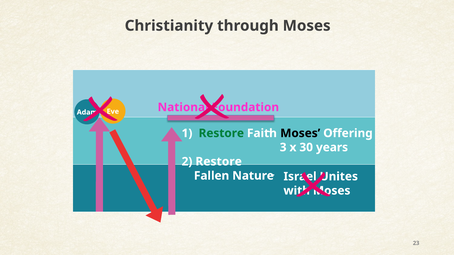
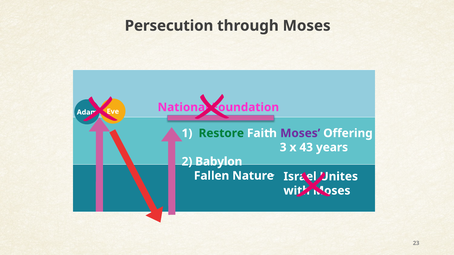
Christianity: Christianity -> Persecution (169, 26)
Moses colour: black -> purple (300, 133)
30: 30 -> 43 (306, 148)
2 Restore: Restore -> Babylon (219, 162)
